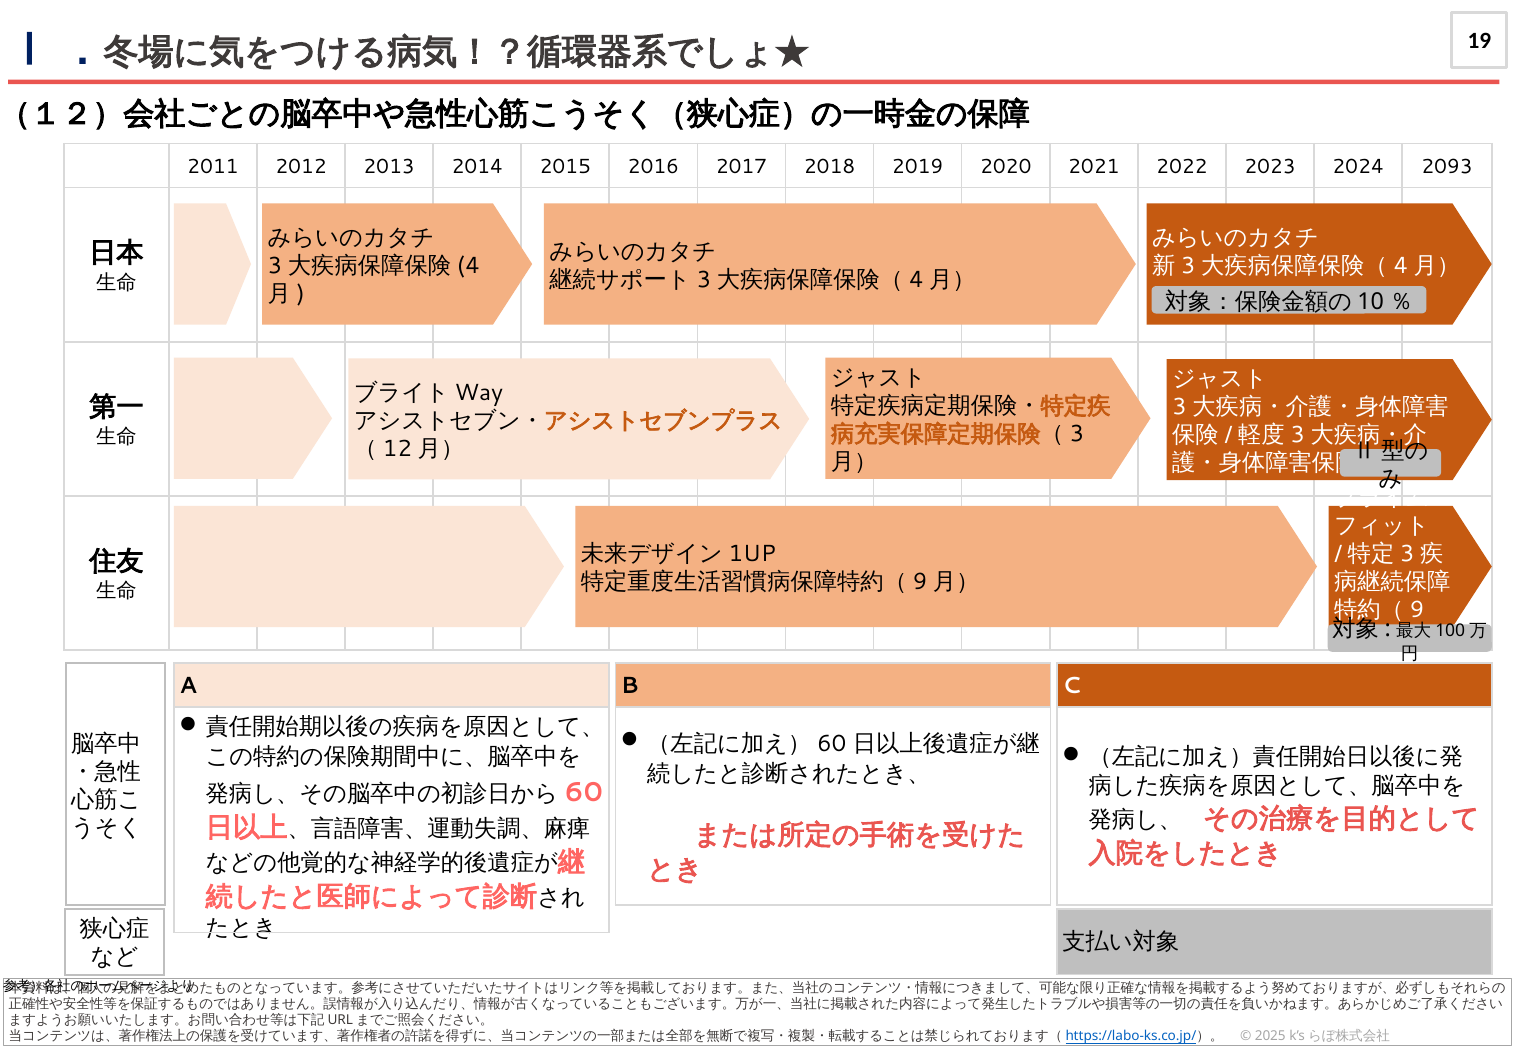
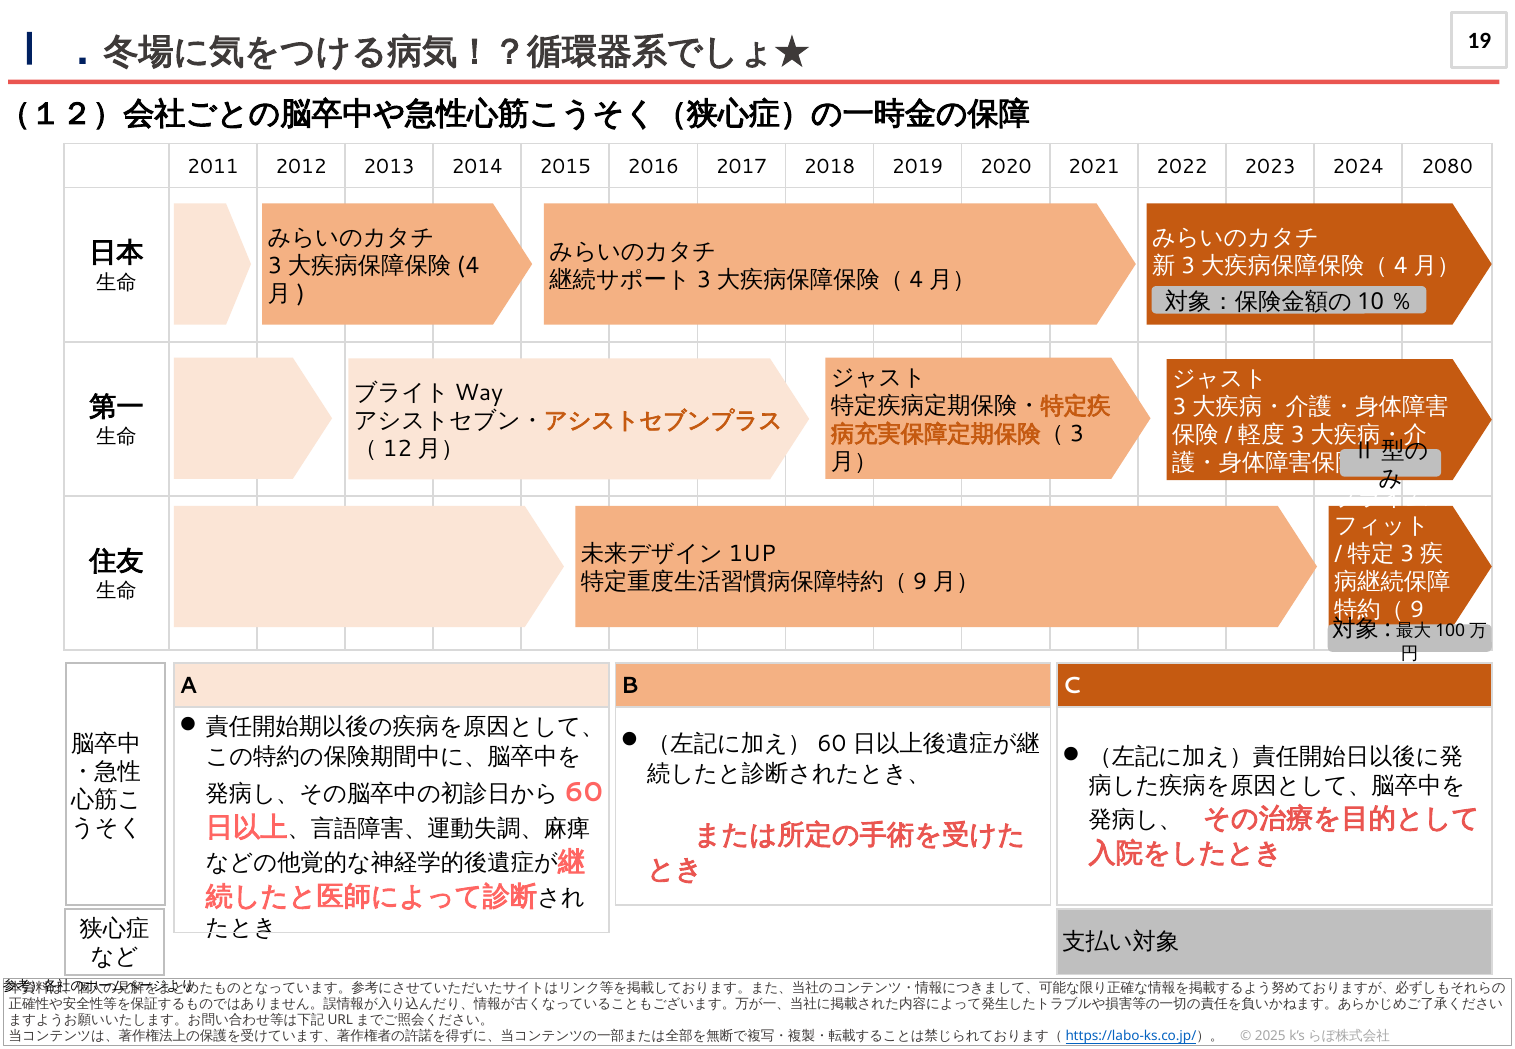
2093: 2093 -> 2080 (1447, 167)
